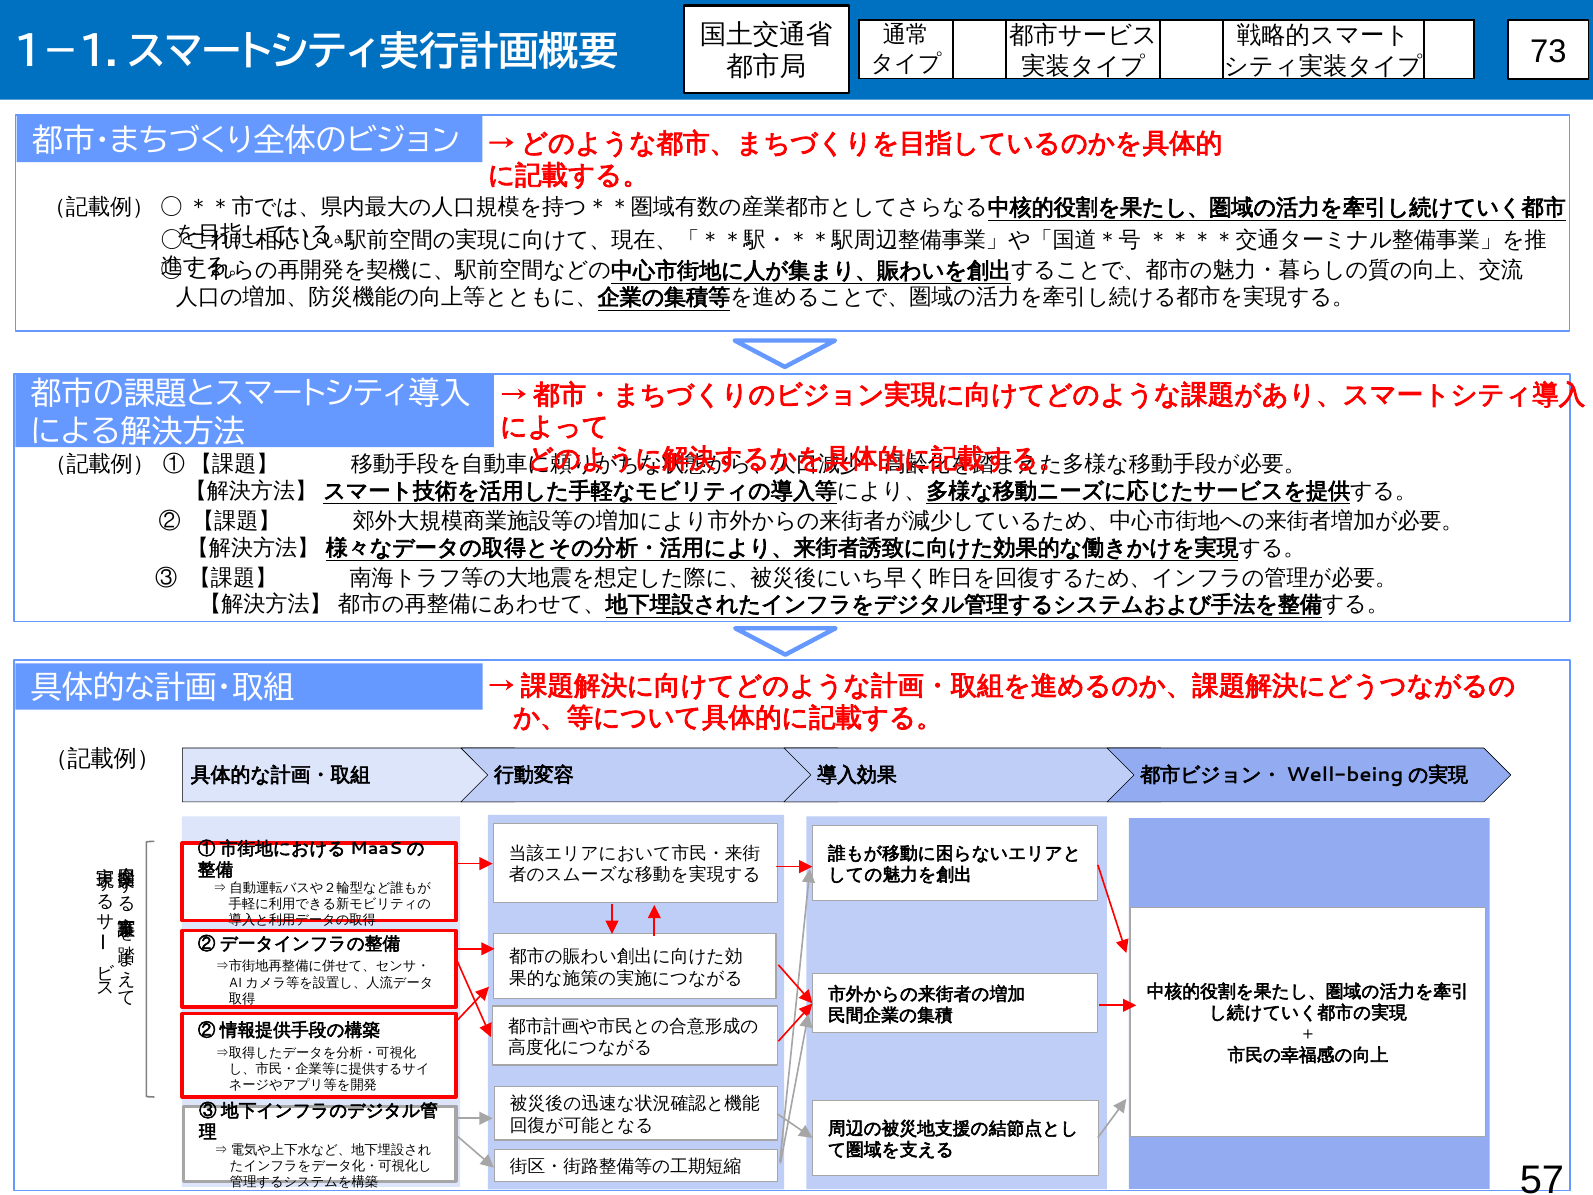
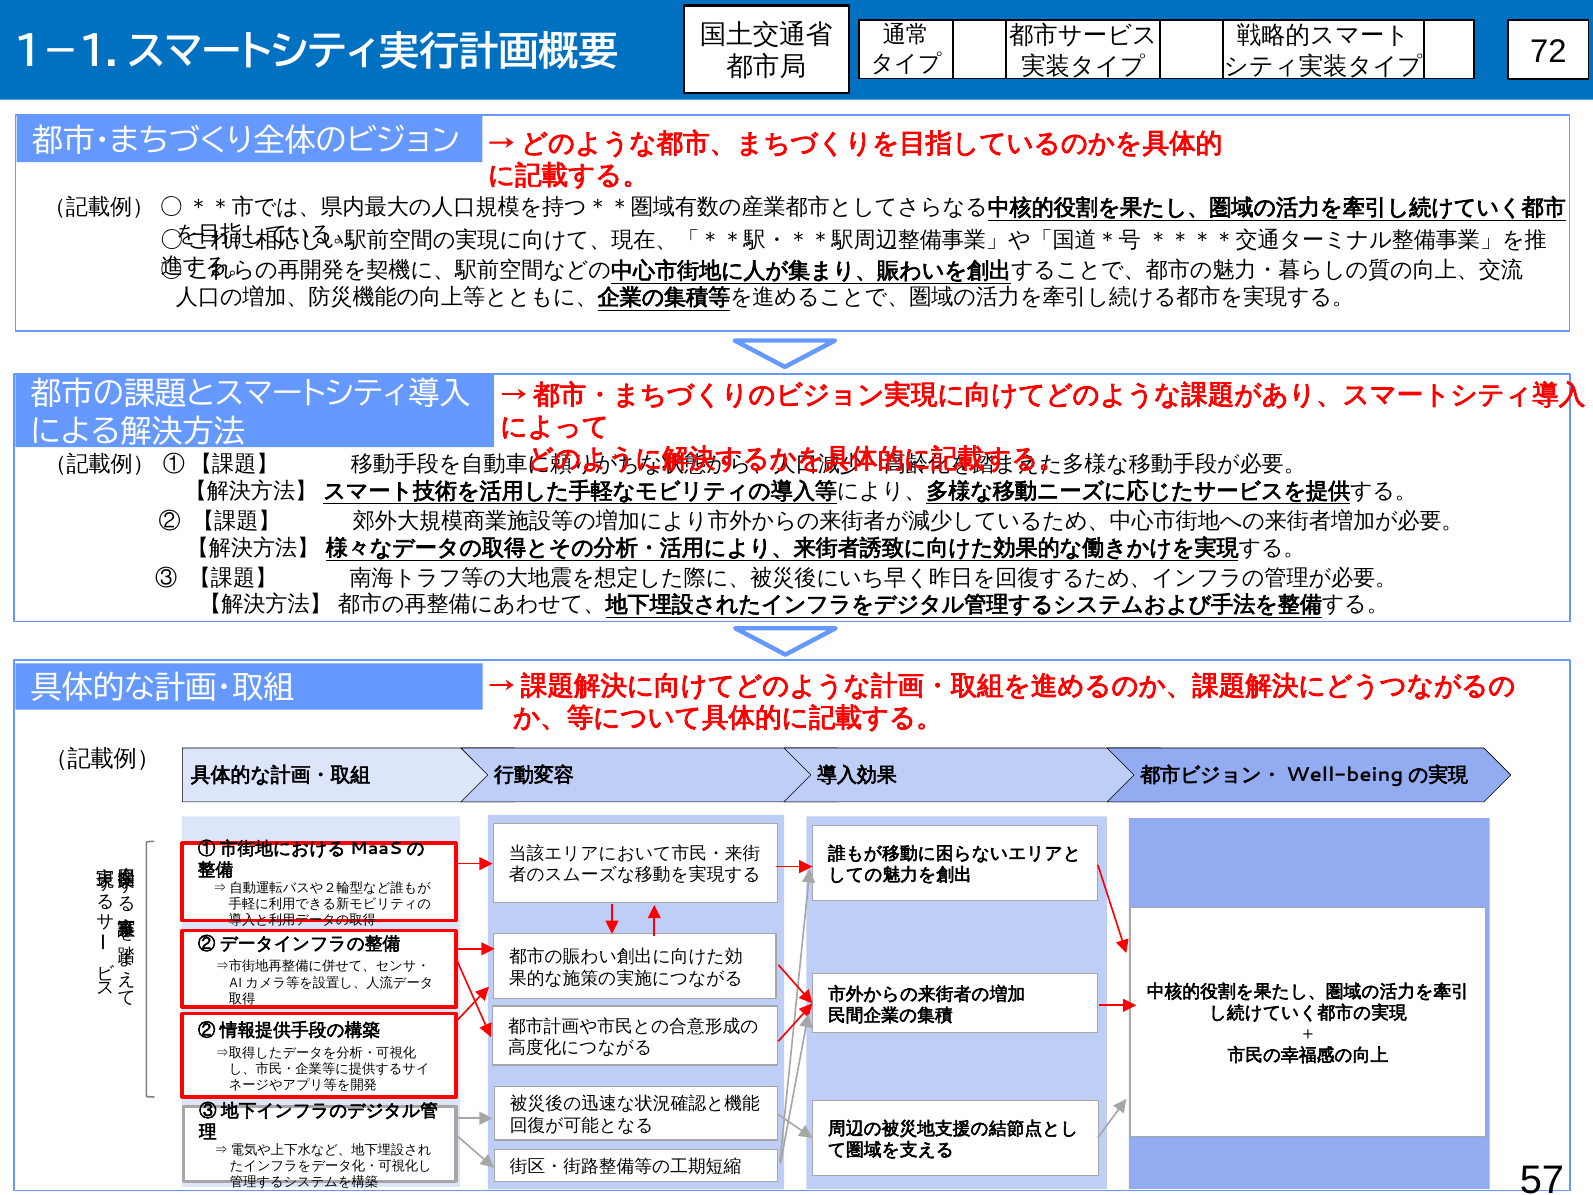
73: 73 -> 72 (1548, 52)
